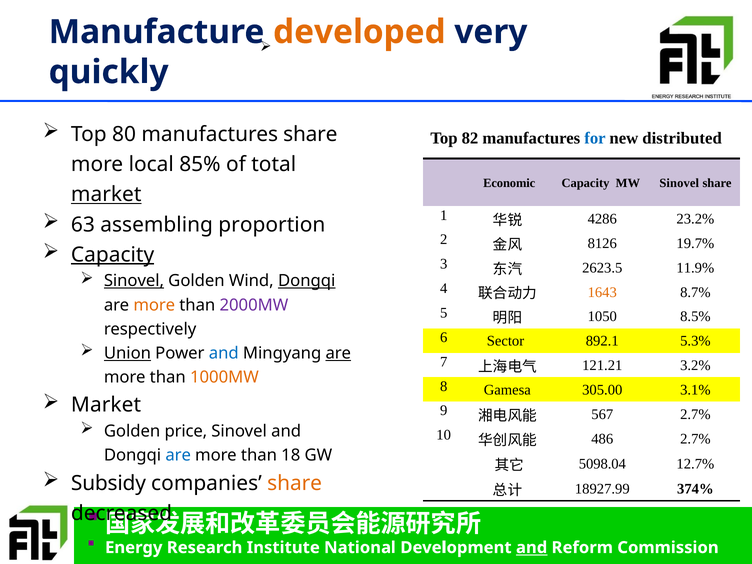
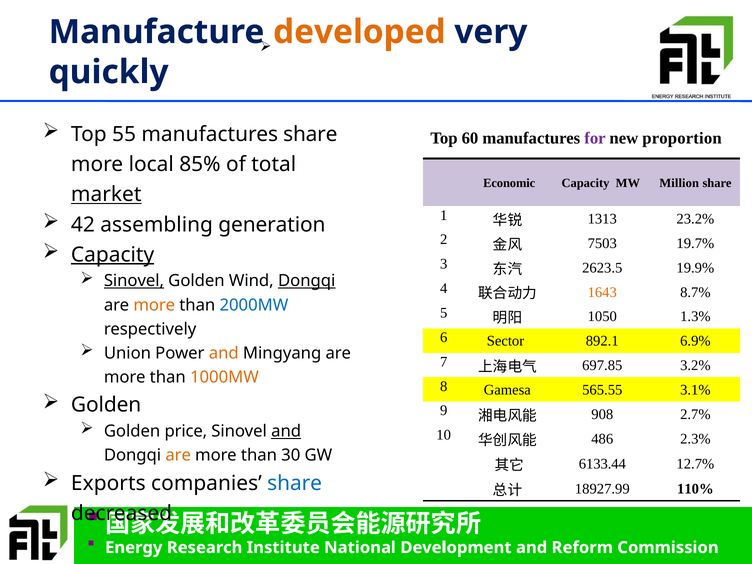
80: 80 -> 55 (124, 134)
82: 82 -> 60 (470, 138)
for colour: blue -> purple (595, 138)
distributed: distributed -> proportion (682, 138)
MW Sinovel: Sinovel -> Million (679, 183)
4286: 4286 -> 1313 (602, 219)
63: 63 -> 42 (83, 225)
proportion: proportion -> generation (272, 225)
8126: 8126 -> 7503 (602, 243)
11.9%: 11.9% -> 19.9% (695, 268)
2000MW colour: purple -> blue (254, 305)
8.5%: 8.5% -> 1.3% (695, 317)
5.3%: 5.3% -> 6.9% (695, 341)
Union underline: present -> none (127, 353)
and colour: blue -> orange (224, 353)
are underline: present -> none (338, 353)
121.21: 121.21 -> 697.85 (602, 365)
305.00: 305.00 -> 565.55 (602, 390)
Market: Market -> Golden (106, 405)
567: 567 -> 908 (602, 414)
and underline: none -> present (286, 431)
486 2.7%: 2.7% -> 2.3% (695, 439)
are colour: blue -> orange (178, 455)
18: 18 -> 30 (291, 455)
5098.04: 5098.04 -> 6133.44 (602, 464)
Subsidy: Subsidy -> Exports (108, 483)
share colour: orange -> blue (295, 483)
374%: 374% -> 110% (695, 489)
and underline: present -> none (532, 548)
